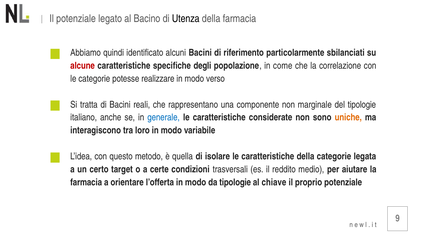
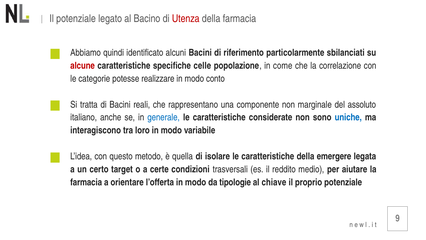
Utenza colour: black -> red (186, 19)
degli: degli -> celle (202, 66)
verso: verso -> conto (215, 79)
del tipologie: tipologie -> assoluto (362, 104)
uniche colour: orange -> blue (348, 117)
della categorie: categorie -> emergere (334, 156)
